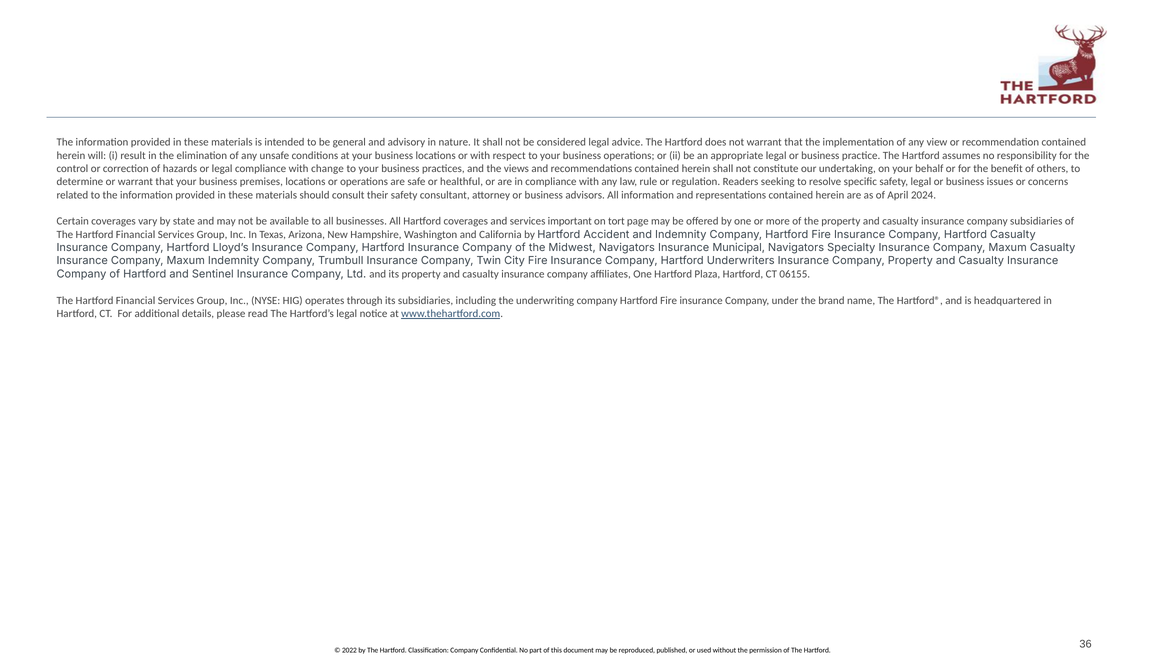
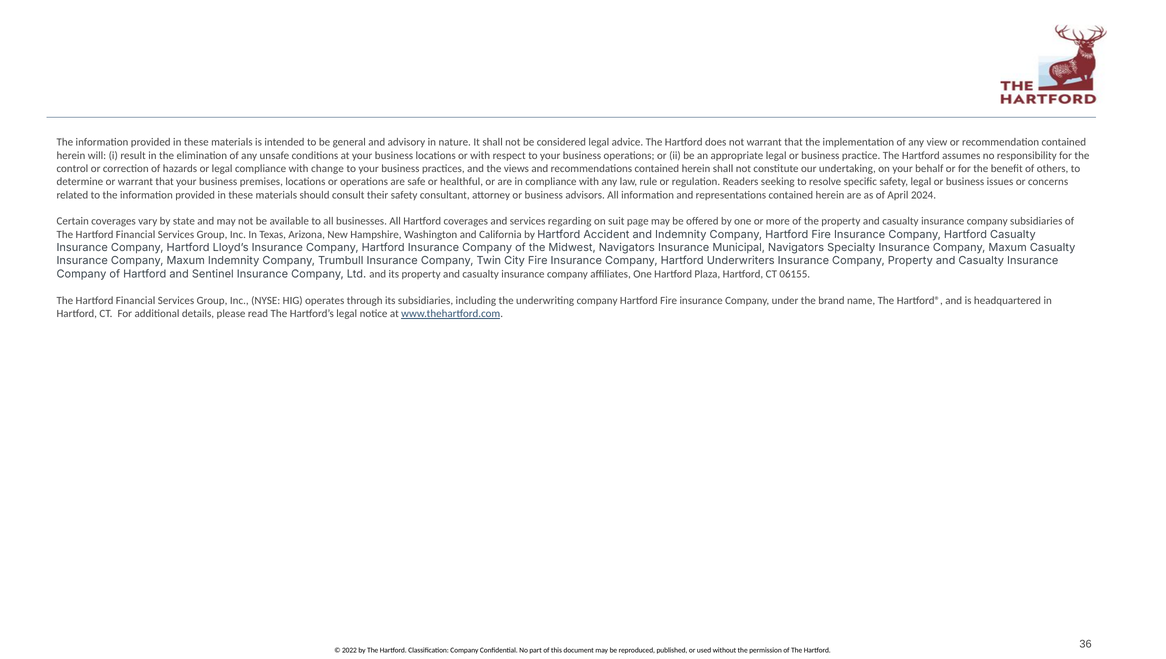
important: important -> regarding (570, 221)
tort: tort -> suit (616, 221)
